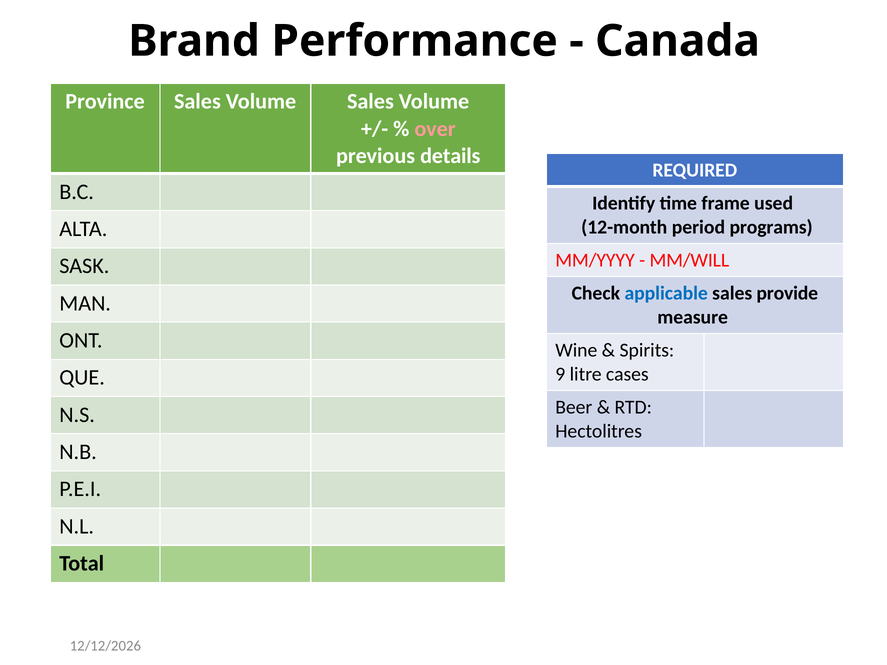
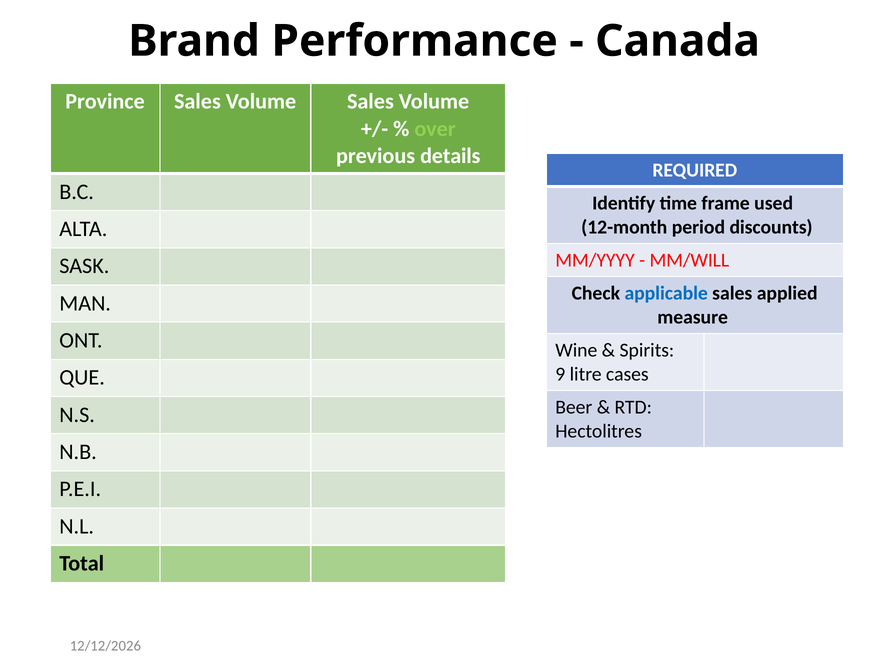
over colour: pink -> light green (435, 129)
programs: programs -> discounts (771, 227)
provide: provide -> applied (787, 293)
